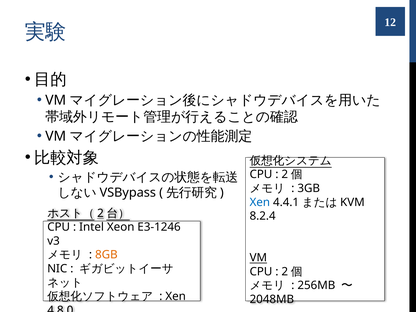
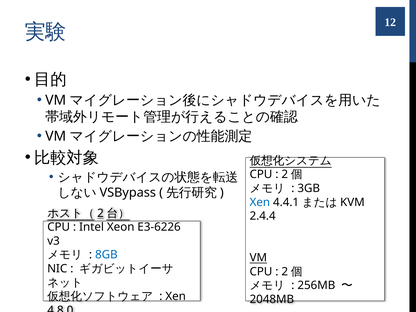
8.2.4: 8.2.4 -> 2.4.4 (263, 216)
E3-1246: E3-1246 -> E3-6226 (159, 227)
8GB colour: orange -> blue (106, 255)
